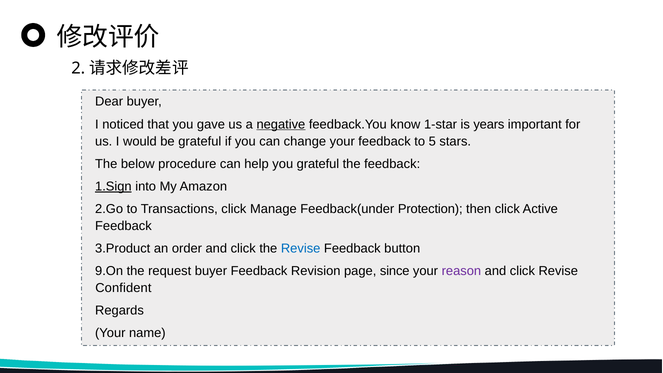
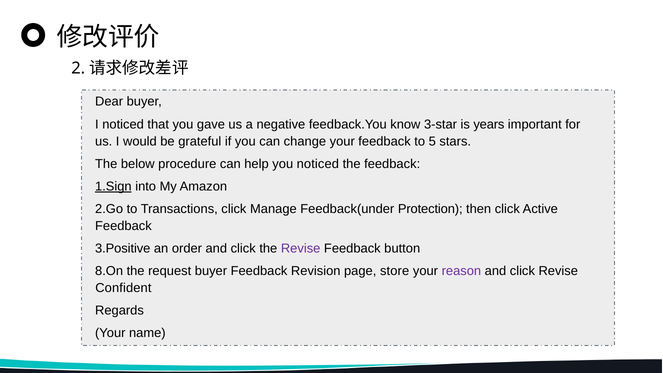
negative underline: present -> none (281, 124)
1-star: 1-star -> 3-star (441, 124)
you grateful: grateful -> noticed (318, 164)
3.Product: 3.Product -> 3.Positive (123, 249)
Revise colour: blue -> purple (301, 249)
9.On: 9.On -> 8.On (109, 271)
since: since -> store (395, 271)
